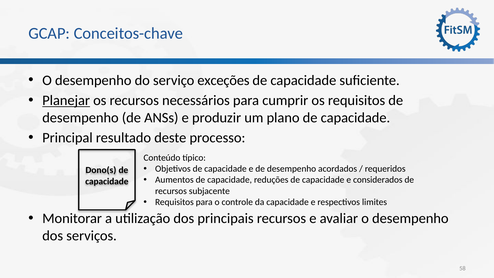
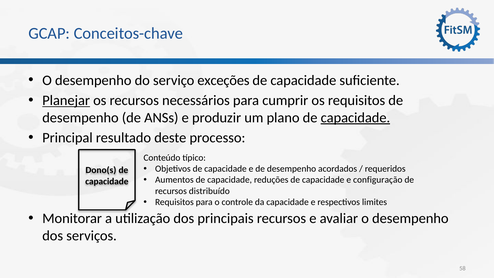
capacidade underline: none -> present (355, 118)
considerados: considerados -> configuração (378, 180)
subjacente: subjacente -> distribuído (209, 191)
